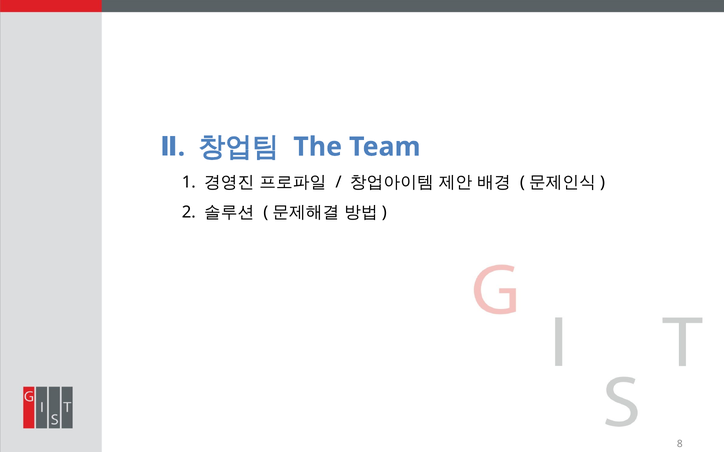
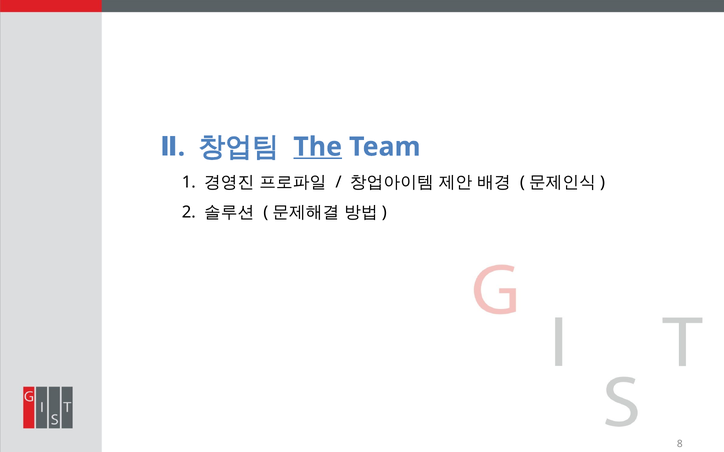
The underline: none -> present (318, 147)
